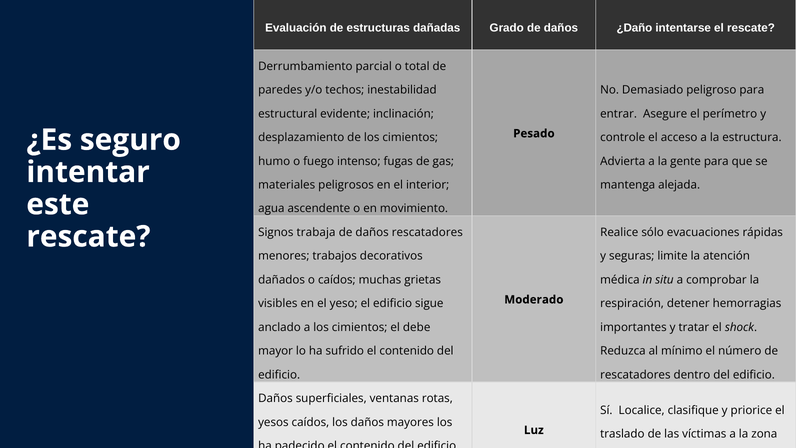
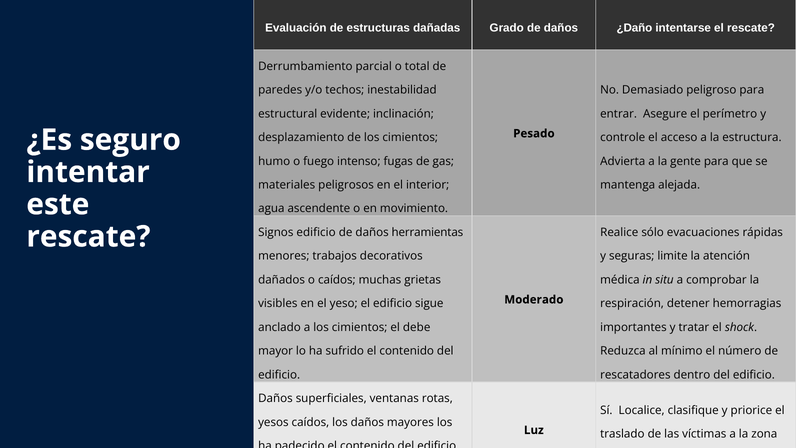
Signos trabaja: trabaja -> edificio (316, 232)
daños rescatadores: rescatadores -> herramientas (427, 232)
